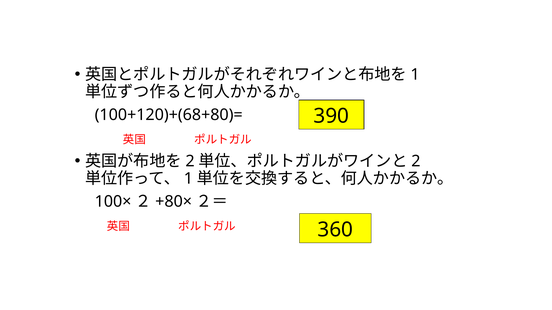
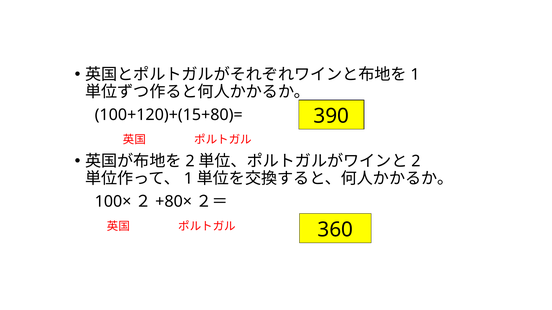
100+120)+(68+80)=: 100+120)+(68+80)= -> 100+120)+(15+80)= (169, 115)
